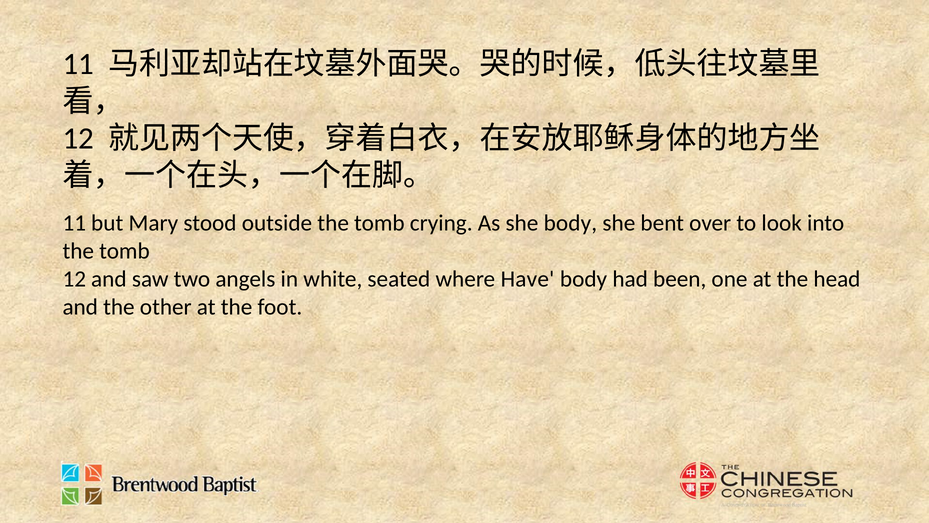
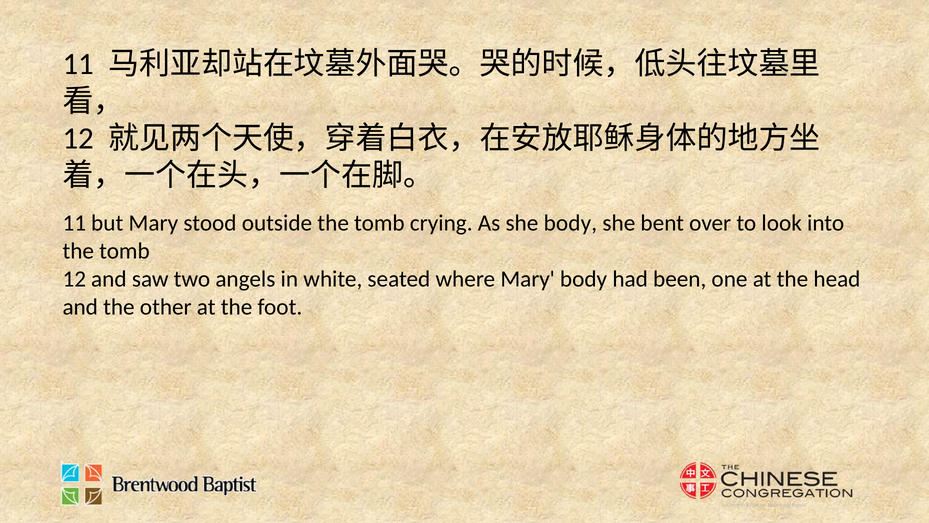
where Have: Have -> Mary (528, 279)
